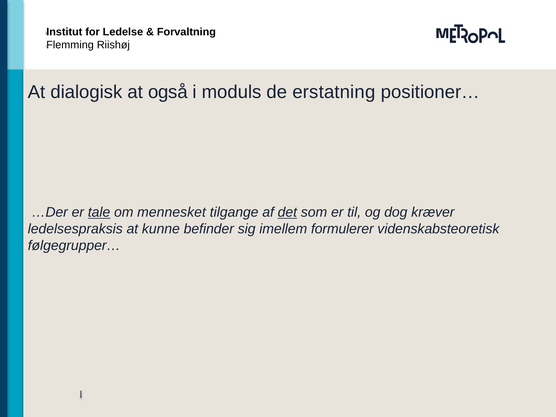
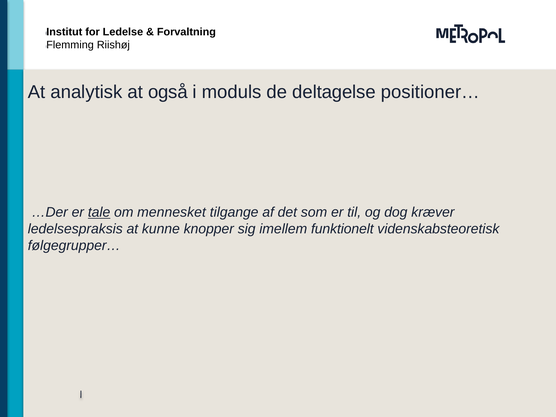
dialogisk: dialogisk -> analytisk (86, 92)
erstatning: erstatning -> deltagelse (334, 92)
det underline: present -> none (287, 212)
befinder: befinder -> knopper (209, 229)
formulerer: formulerer -> funktionelt (342, 229)
